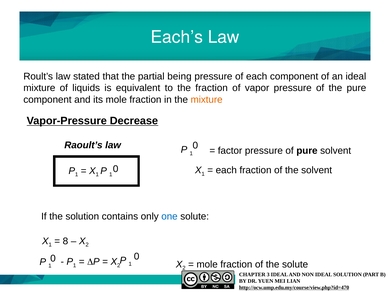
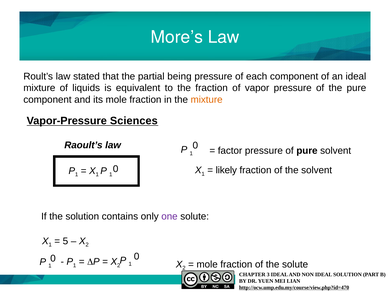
Each’s: Each’s -> More’s (177, 37)
Decrease: Decrease -> Sciences (134, 121)
each: each -> likely (226, 170)
one colour: blue -> purple (169, 217)
8: 8 -> 5 (65, 241)
